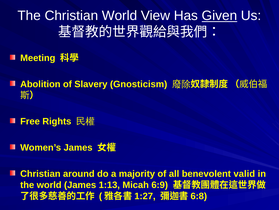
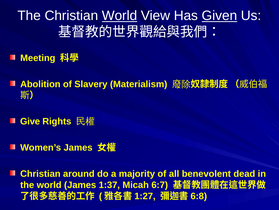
World underline: none -> present (120, 16)
Gnosticism: Gnosticism -> Materialism (139, 84)
Free: Free -> Give (30, 121)
valid: valid -> dead (244, 173)
1:13: 1:13 -> 1:37 (109, 184)
6:9: 6:9 -> 6:7 (160, 184)
